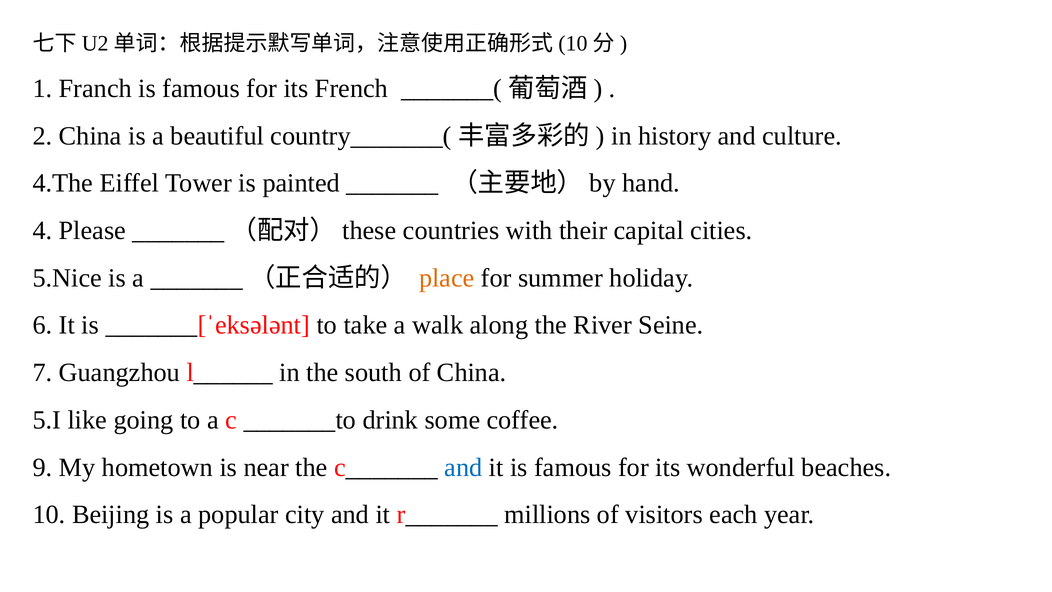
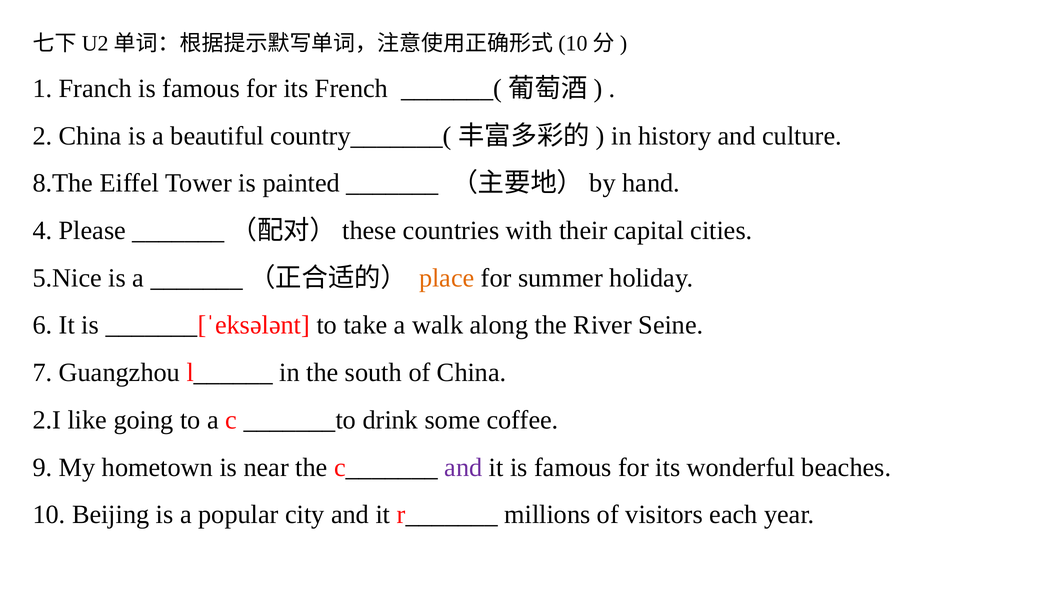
4.The: 4.The -> 8.The (63, 183)
5.I: 5.I -> 2.I (47, 420)
and colour: blue -> purple (463, 467)
